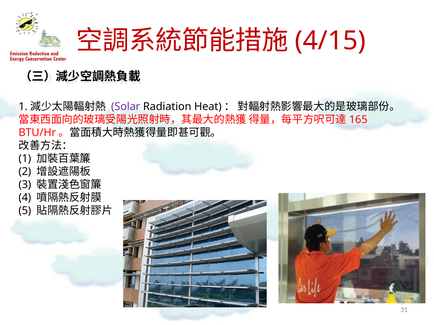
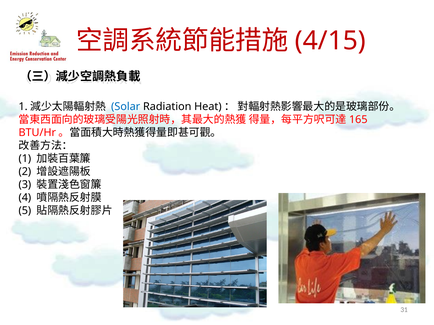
Solar colour: purple -> blue (126, 107)
